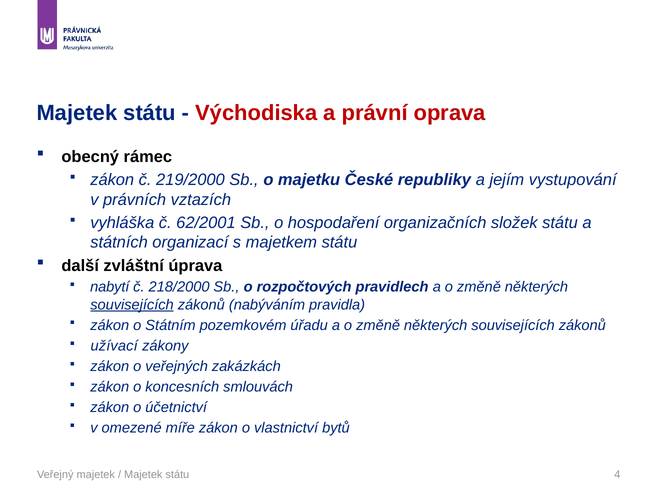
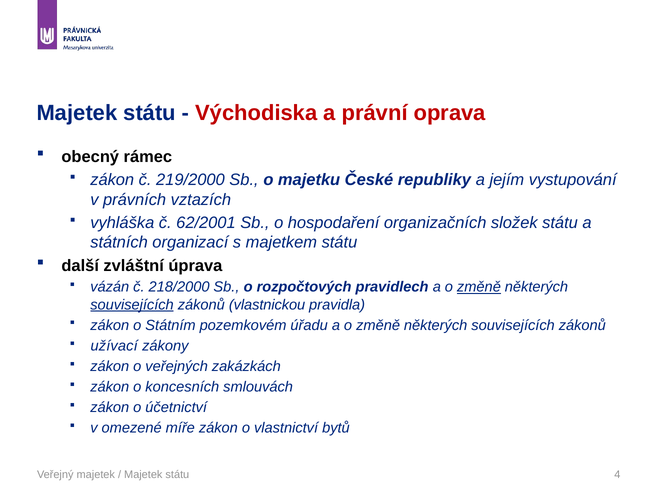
nabytí: nabytí -> vázán (110, 287)
změně underline: none -> present (479, 287)
nabýváním: nabýváním -> vlastnickou (267, 304)
